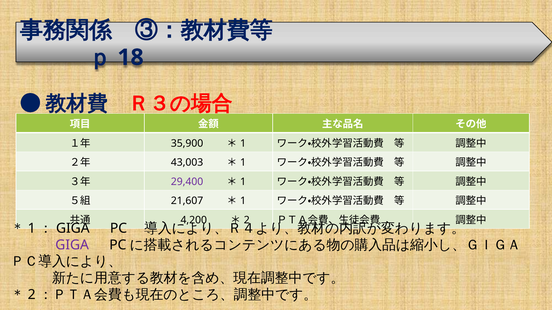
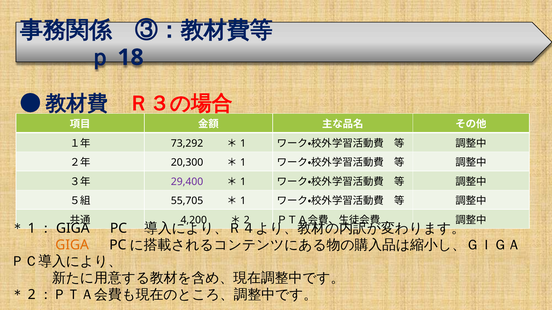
35,900: 35,900 -> 73,292 (187, 143)
43,003: 43,003 -> 20,300 (187, 163)
21,607: 21,607 -> 55,705 (187, 201)
GIGA colour: purple -> orange (72, 245)
